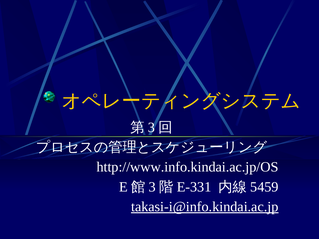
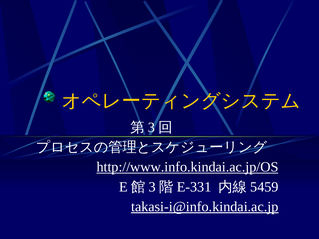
http://www.info.kindai.ac.jp/OS underline: none -> present (187, 167)
